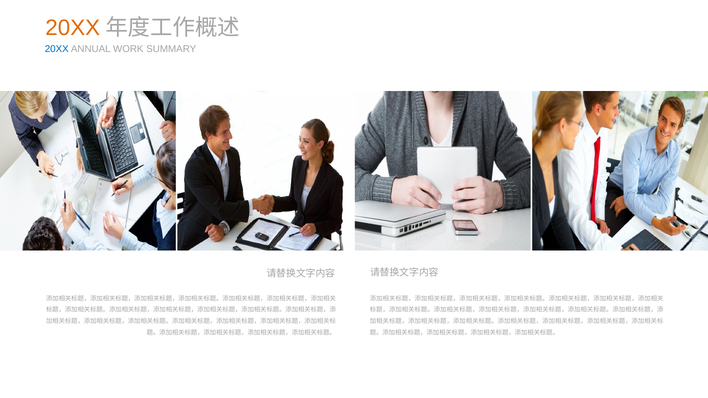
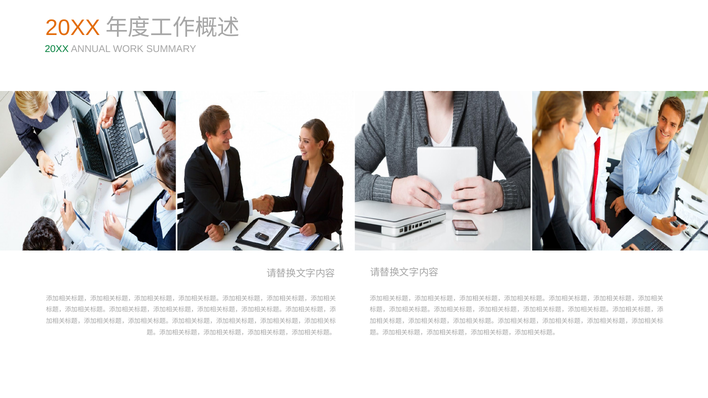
20XX colour: blue -> green (57, 49)
